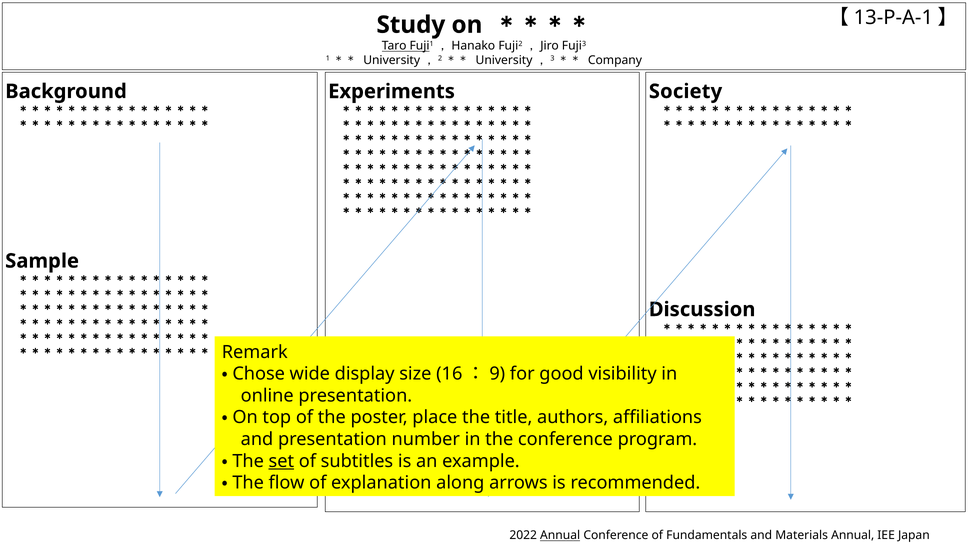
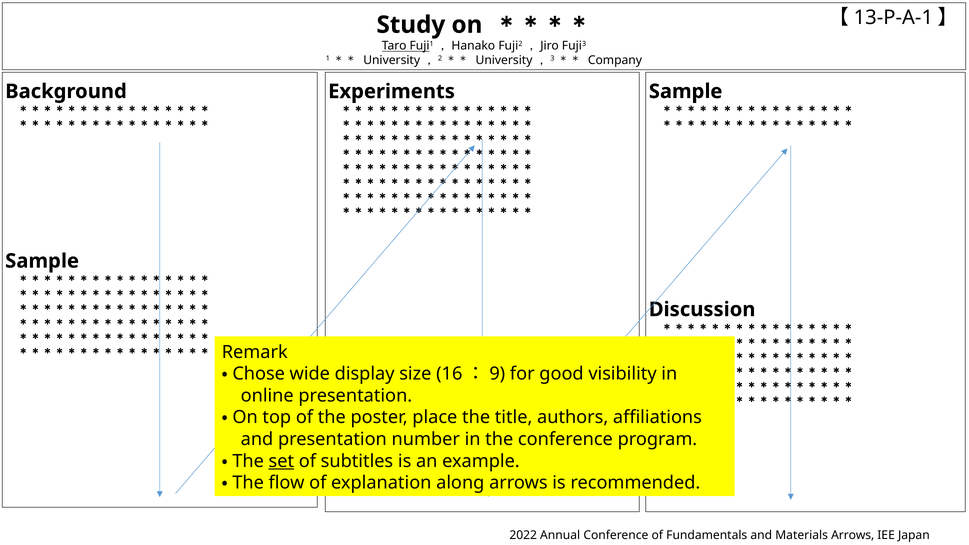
Society: Society -> Sample (686, 91)
Annual underline: present -> none (560, 536)
Materials Annual: Annual -> Arrows (853, 536)
